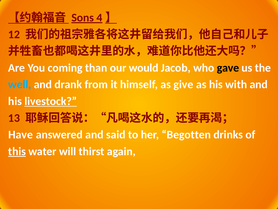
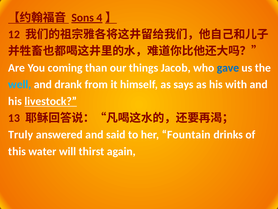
would: would -> things (144, 68)
gave colour: black -> blue (228, 68)
give: give -> says (184, 84)
Have: Have -> Truly (21, 134)
Begotten: Begotten -> Fountain (186, 134)
this underline: present -> none (17, 151)
